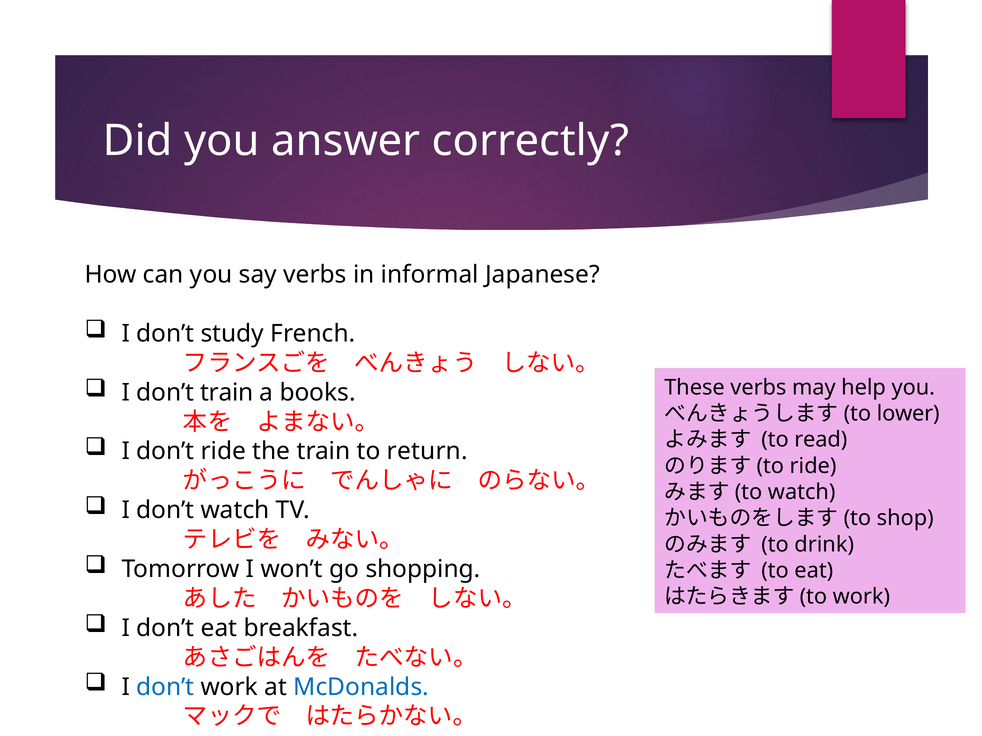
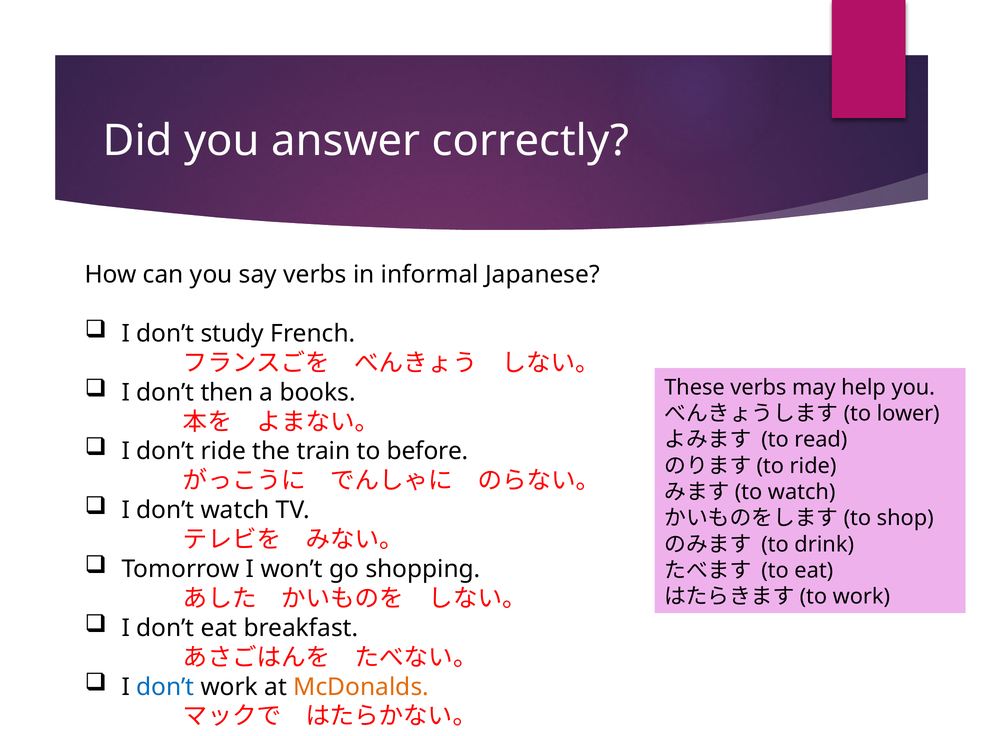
don’t train: train -> then (227, 393)
return: return -> before (428, 452)
McDonalds colour: blue -> orange (361, 687)
